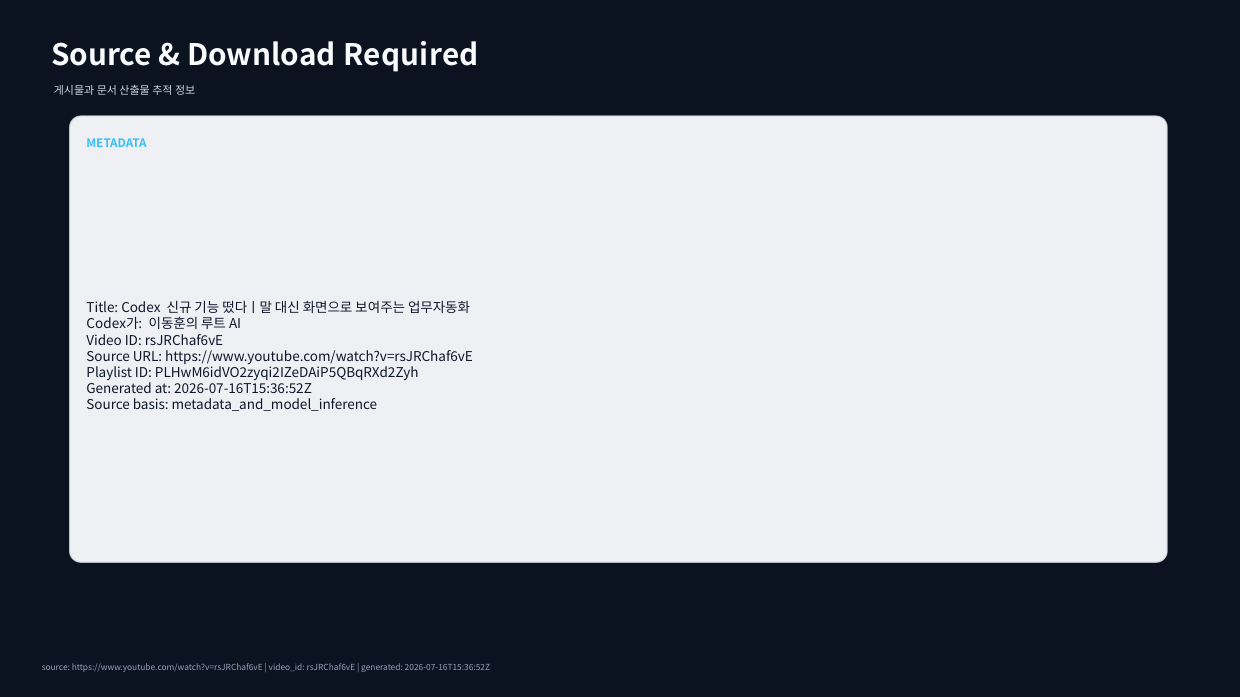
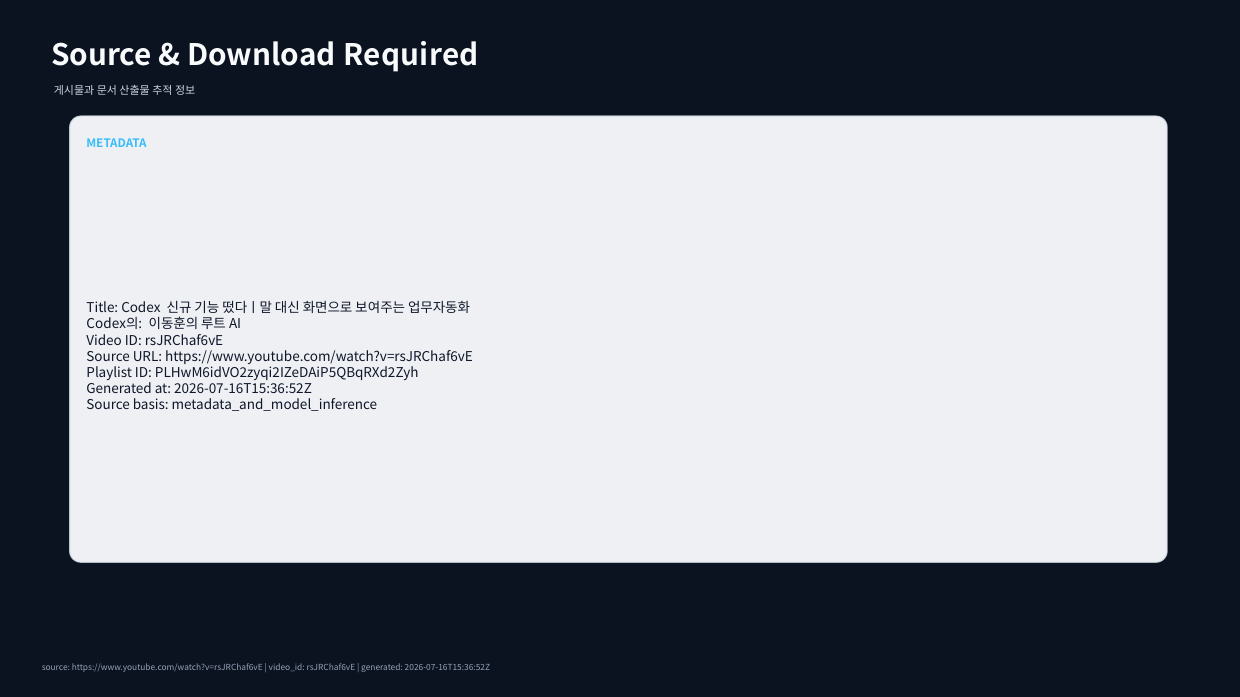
Codex가: Codex가 -> Codex의 (114, 325)
